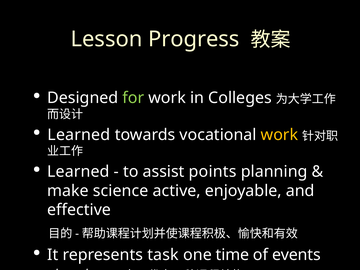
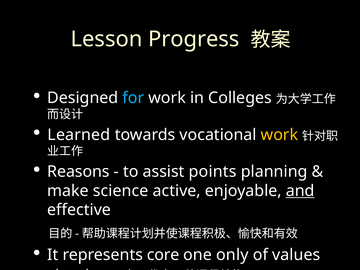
for colour: light green -> light blue (133, 98)
Learned: Learned -> Reasons (78, 172)
and underline: none -> present (300, 191)
task: task -> core (163, 255)
time: time -> only (232, 255)
events: events -> values (296, 255)
